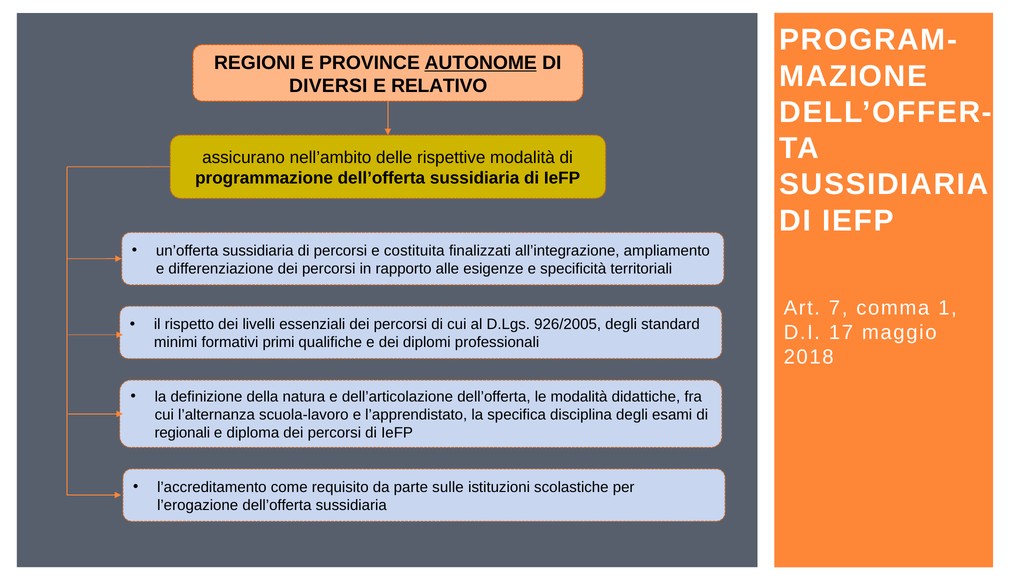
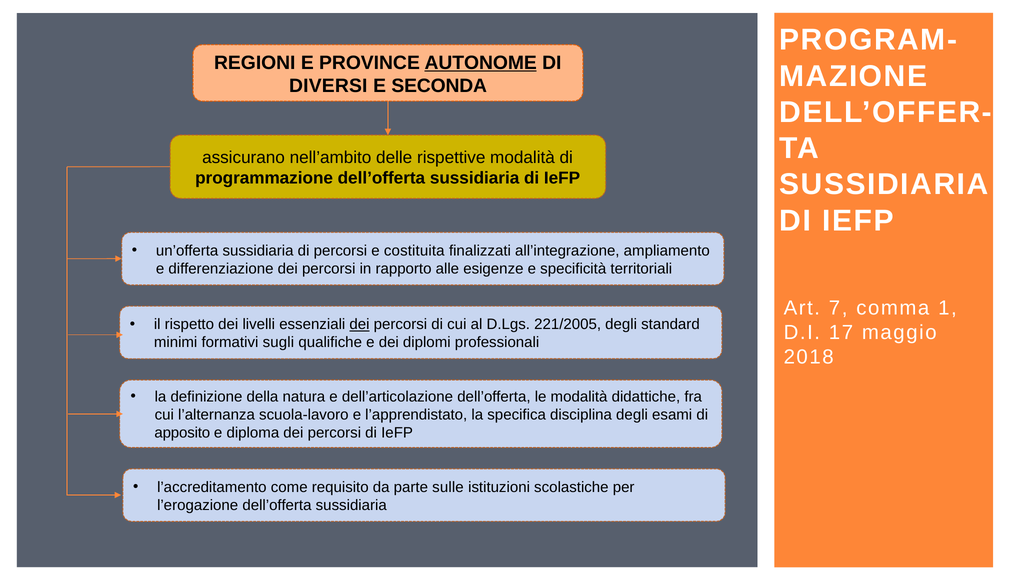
RELATIVO: RELATIVO -> SECONDA (439, 86)
dei underline: none -> present (359, 324)
926/2005: 926/2005 -> 221/2005 (568, 324)
primi: primi -> sugli (278, 342)
regionali: regionali -> apposito (182, 432)
